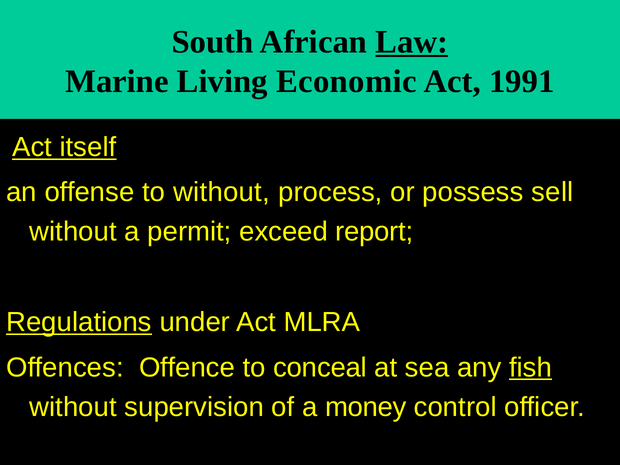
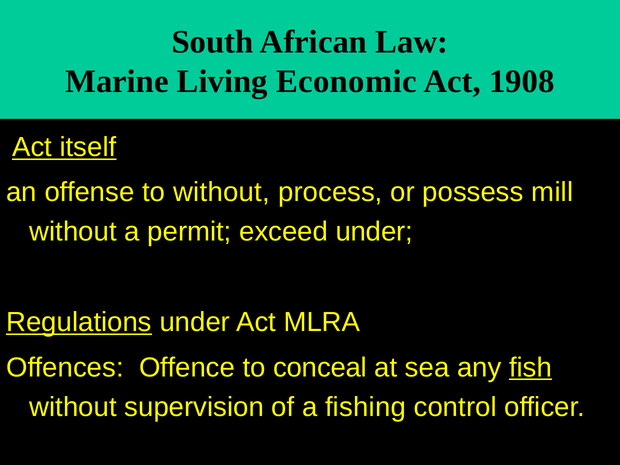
Law underline: present -> none (412, 42)
1991: 1991 -> 1908 (522, 81)
sell: sell -> mill (552, 192)
exceed report: report -> under (374, 232)
money: money -> fishing (366, 407)
